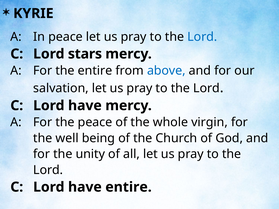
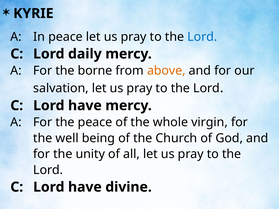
stars: stars -> daily (85, 54)
the entire: entire -> borne (95, 71)
above colour: blue -> orange (166, 71)
have entire: entire -> divine (129, 187)
